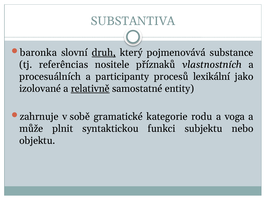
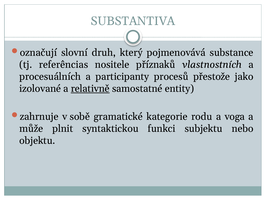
baronka: baronka -> označují (38, 52)
druh underline: present -> none (104, 52)
lexikální: lexikální -> přestože (212, 76)
